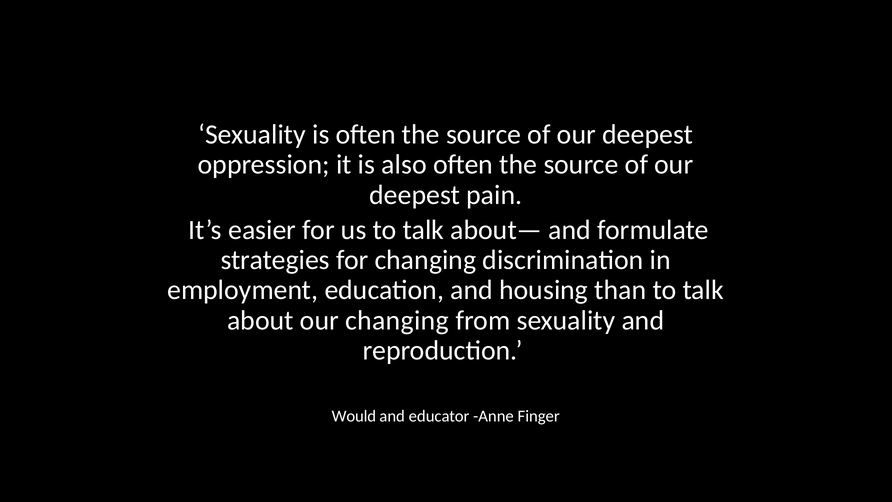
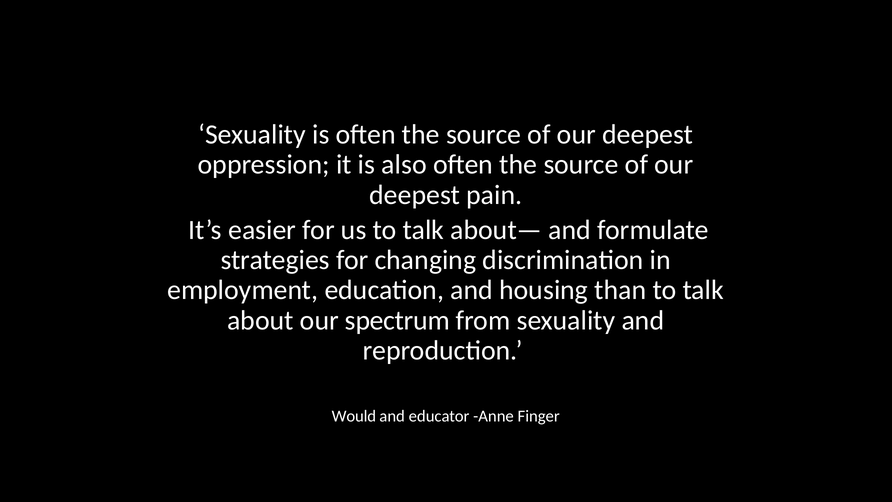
our changing: changing -> spectrum (397, 320)
